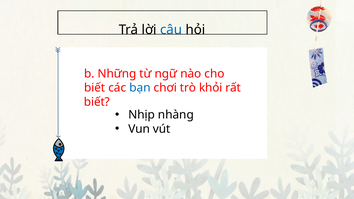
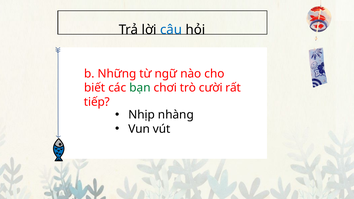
bạn colour: blue -> green (140, 88)
khỏi: khỏi -> cười (211, 88)
biết: biết -> tiếp (97, 102)
